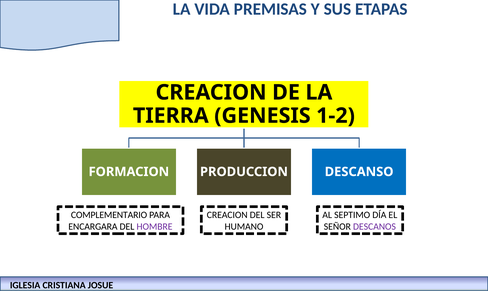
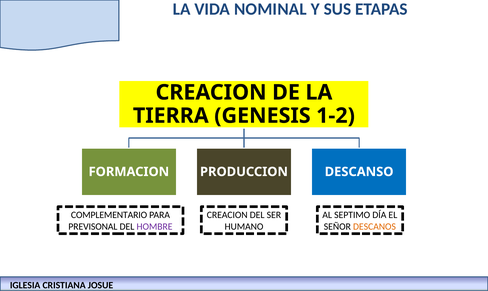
PREMISAS: PREMISAS -> NOMINAL (270, 9)
ENCARGARA: ENCARGARA -> PREVISONAL (93, 226)
DESCANOS colour: purple -> orange (374, 226)
